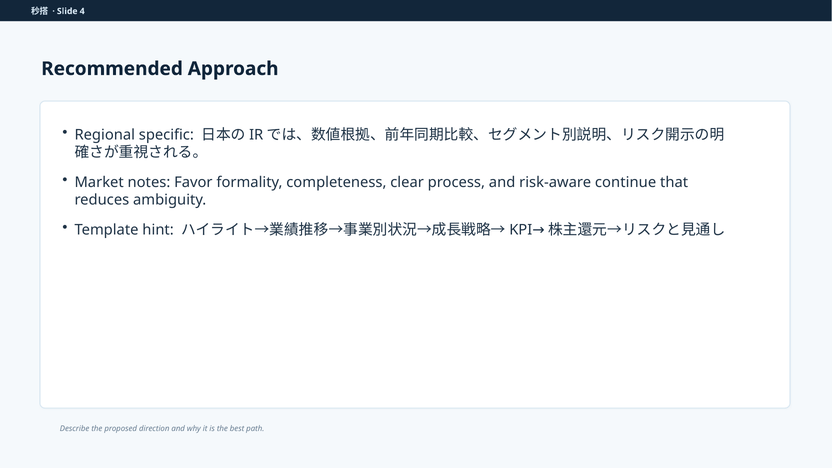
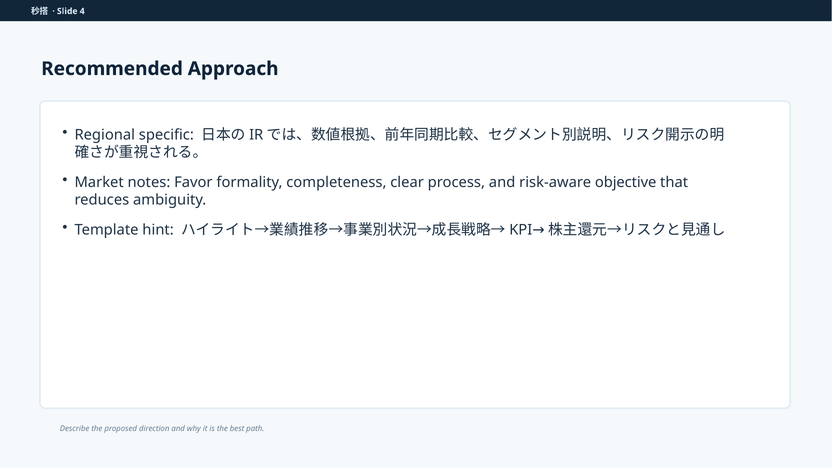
continue: continue -> objective (626, 182)
